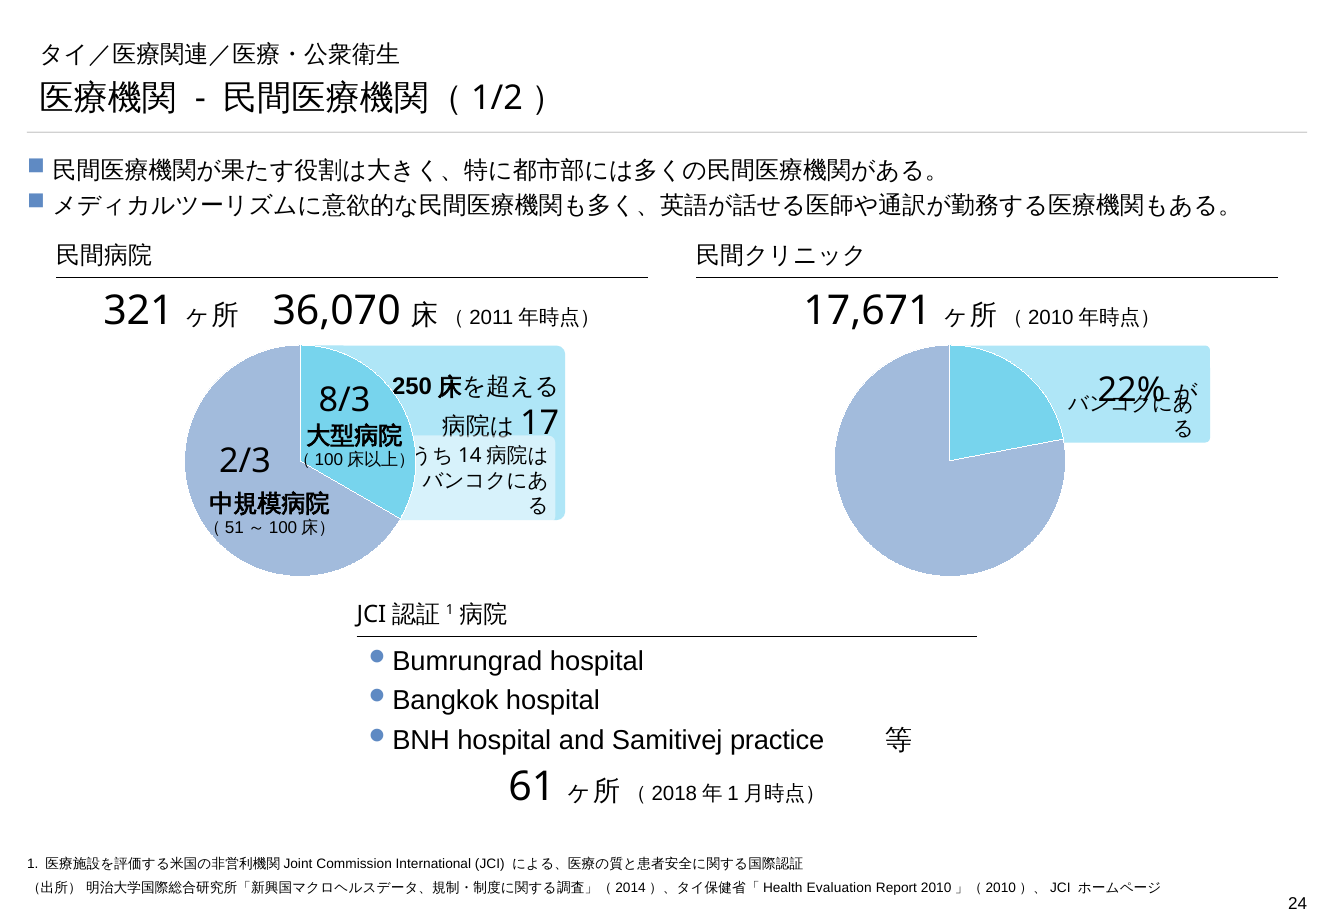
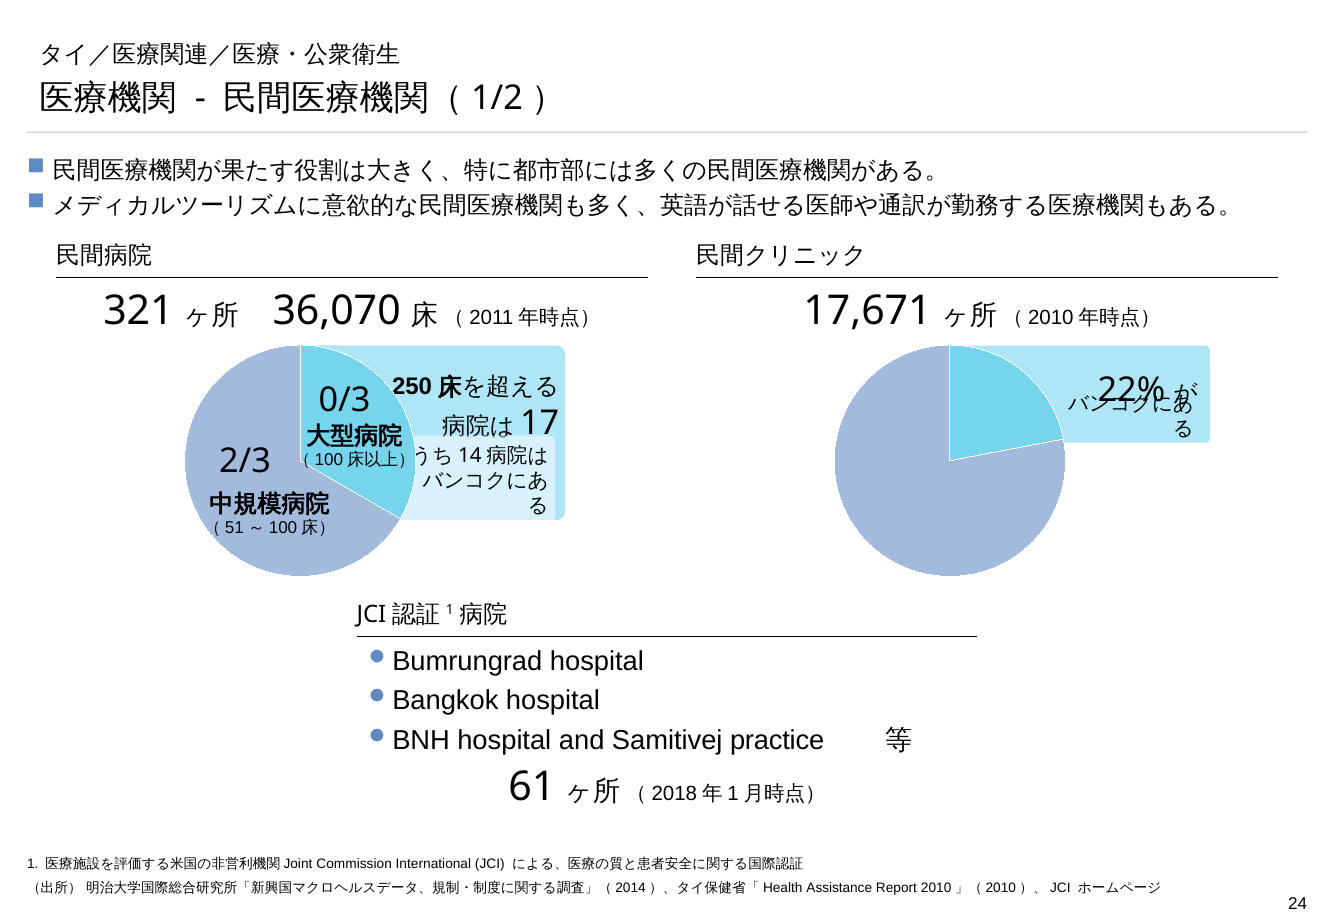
8/3: 8/3 -> 0/3 (345, 400)
Evaluation: Evaluation -> Assistance (839, 888)
